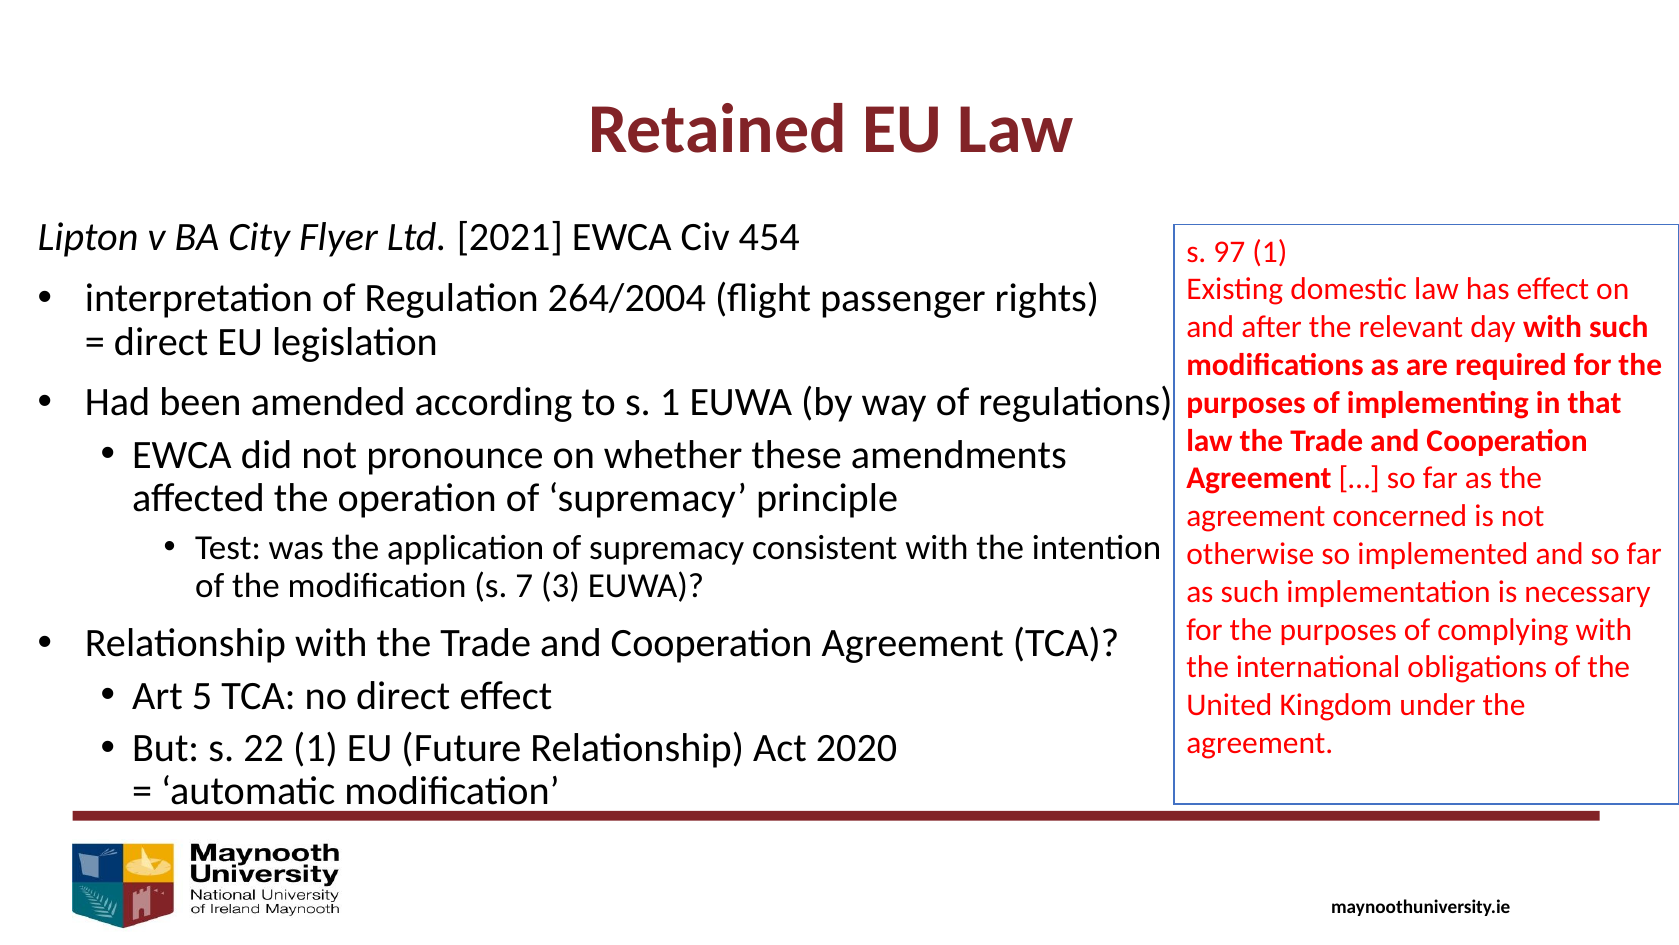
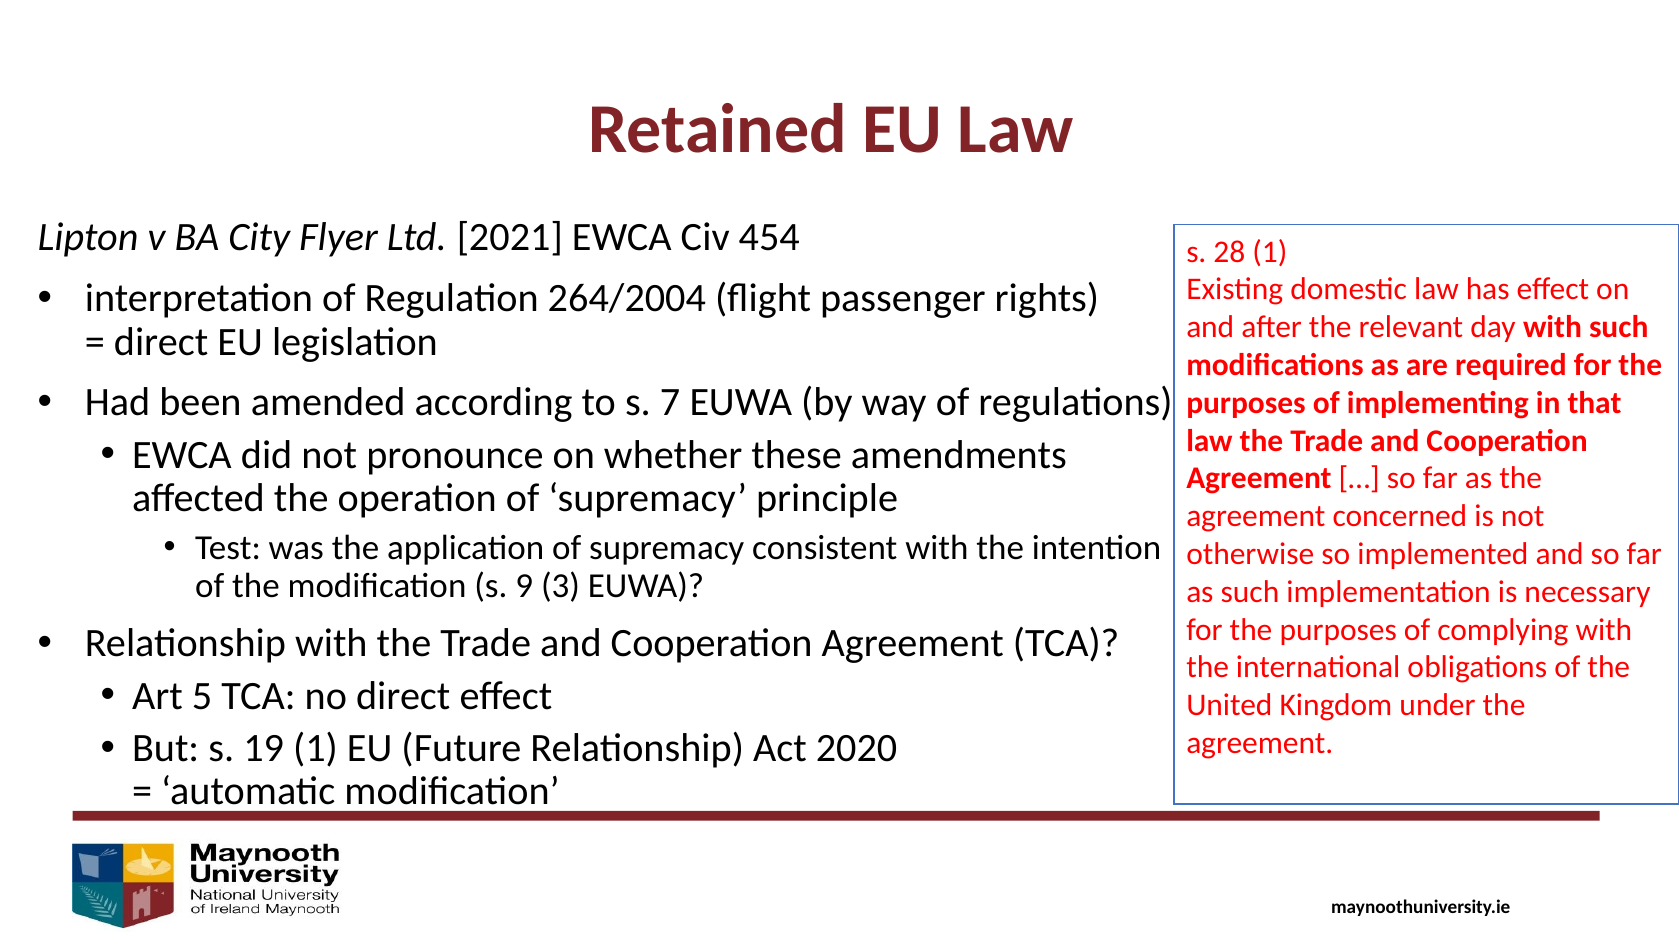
97: 97 -> 28 (1229, 252)
s 1: 1 -> 7 (670, 402)
7: 7 -> 9 (524, 585)
22: 22 -> 19 (264, 748)
